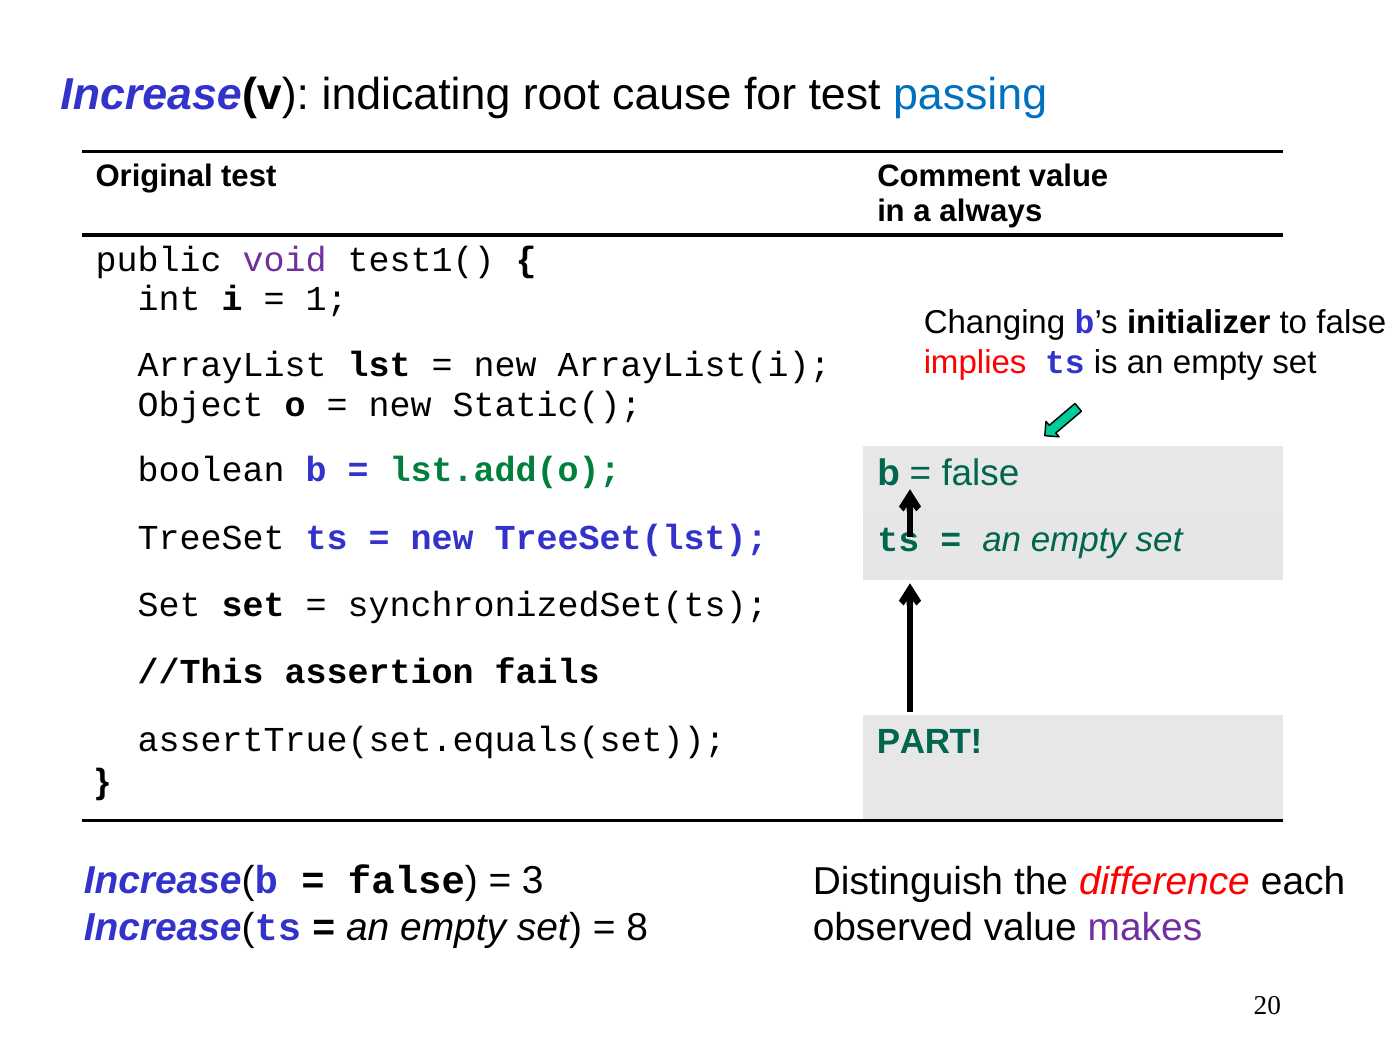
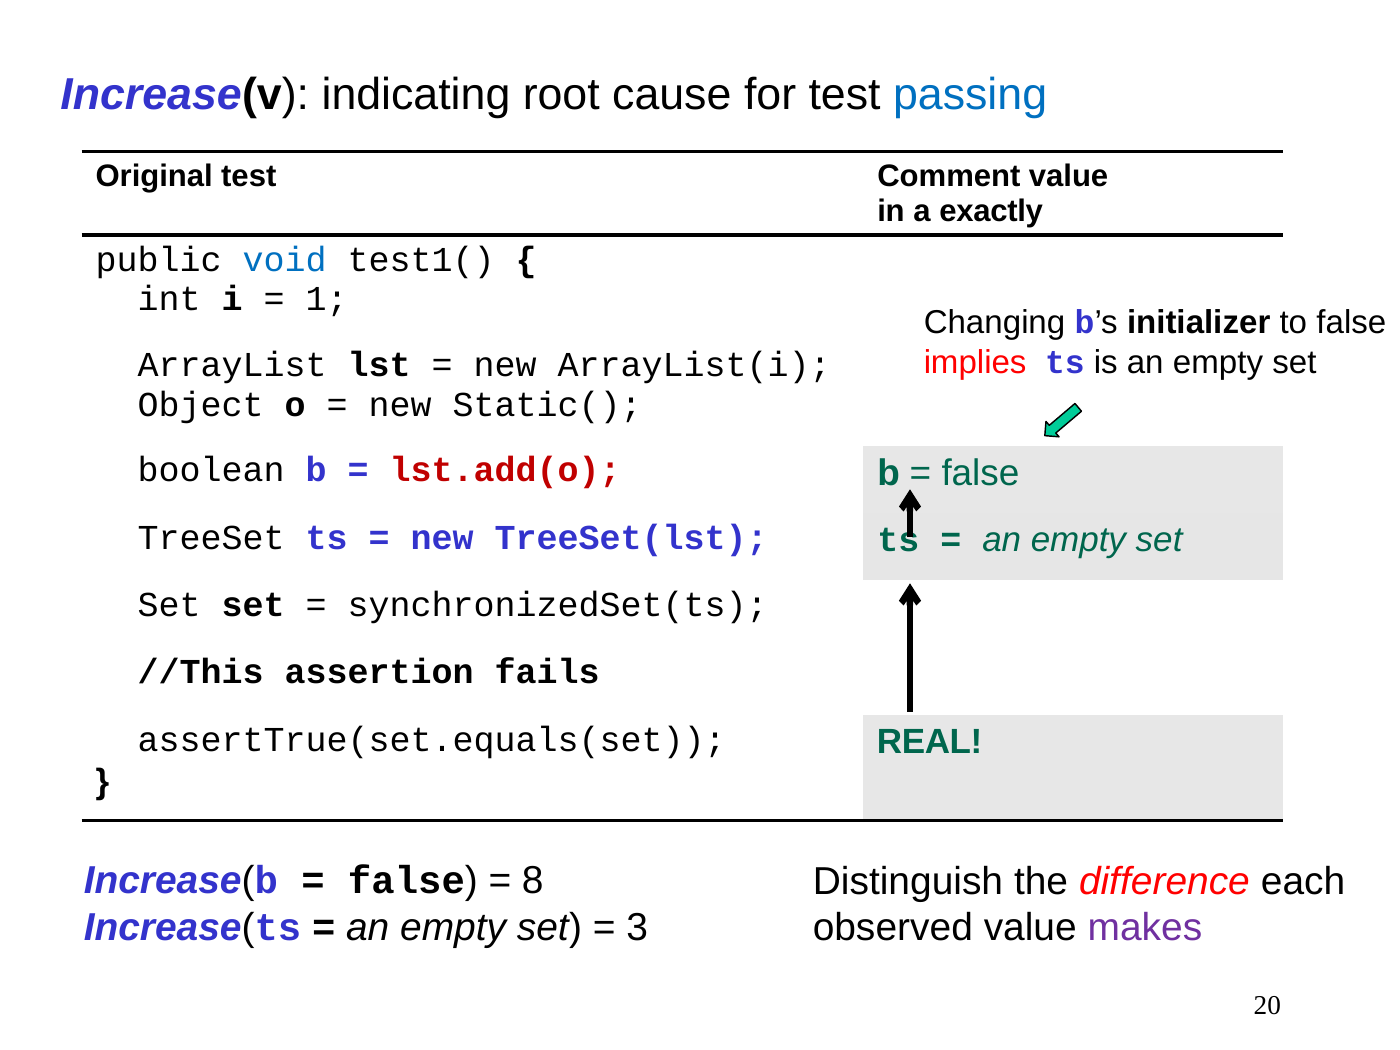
always: always -> exactly (991, 211)
void colour: purple -> blue (285, 259)
lst.add(o colour: green -> red (505, 470)
PART: PART -> REAL (930, 742)
3: 3 -> 8 (533, 881)
8: 8 -> 3 (637, 927)
